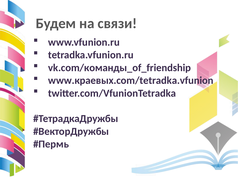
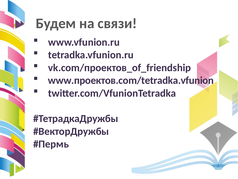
vk.com/команды_of_friendship: vk.com/команды_of_friendship -> vk.com/проектов_of_friendship (120, 68)
www.краевых.com/tetradka.vfunion: www.краевых.com/tetradka.vfunion -> www.проектов.com/tetradka.vfunion (131, 80)
